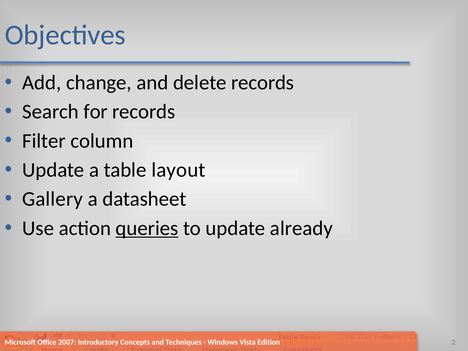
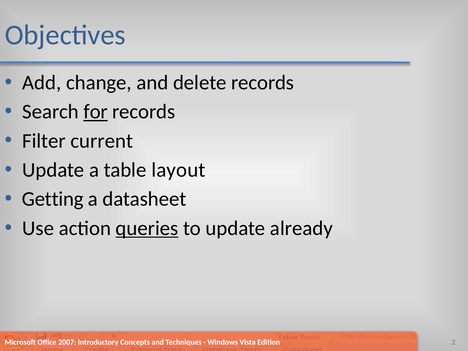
for underline: none -> present (96, 112)
column: column -> current (102, 141)
Gallery: Gallery -> Getting (53, 199)
